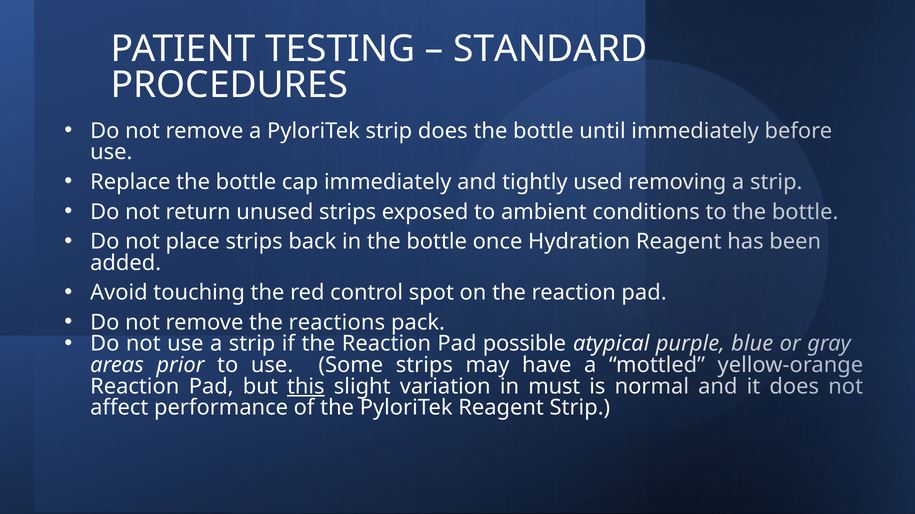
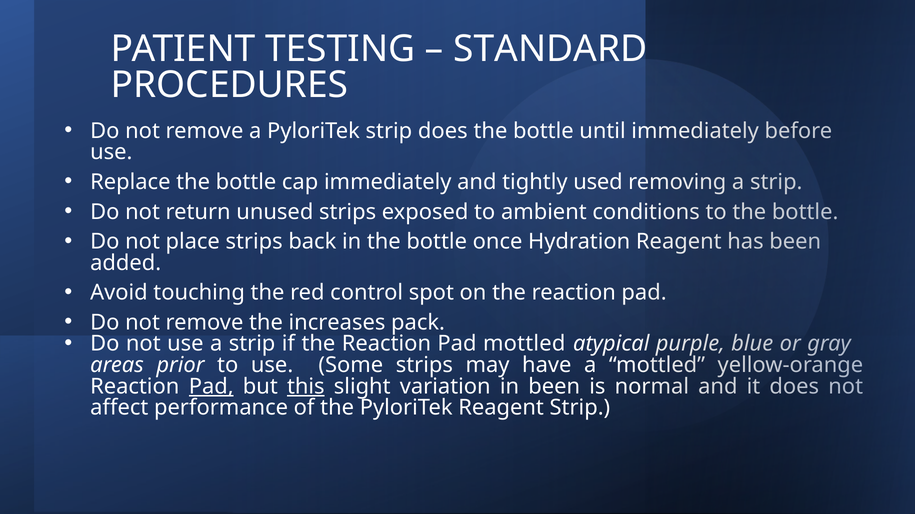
reactions: reactions -> increases (337, 323)
Pad possible: possible -> mottled (524, 344)
Pad underline: none -> present (211, 387)
in must: must -> been (554, 387)
